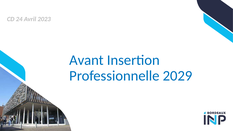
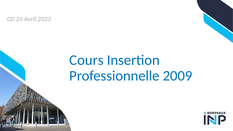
Avant: Avant -> Cours (86, 60)
2029: 2029 -> 2009 (178, 76)
